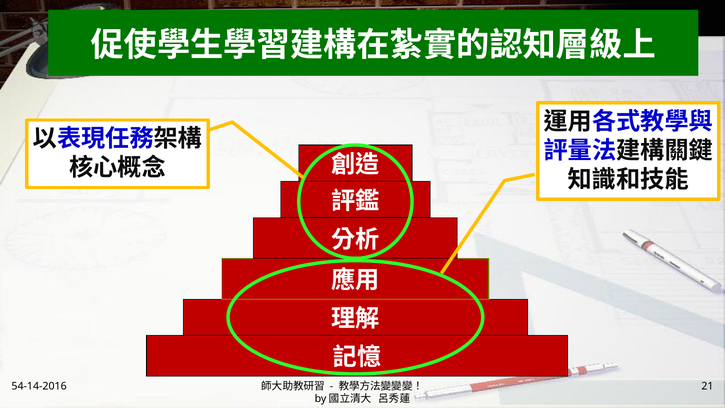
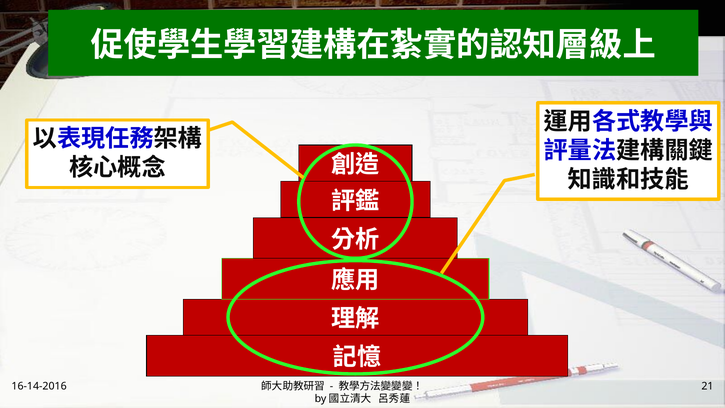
54-14-2016: 54-14-2016 -> 16-14-2016 (39, 386)
